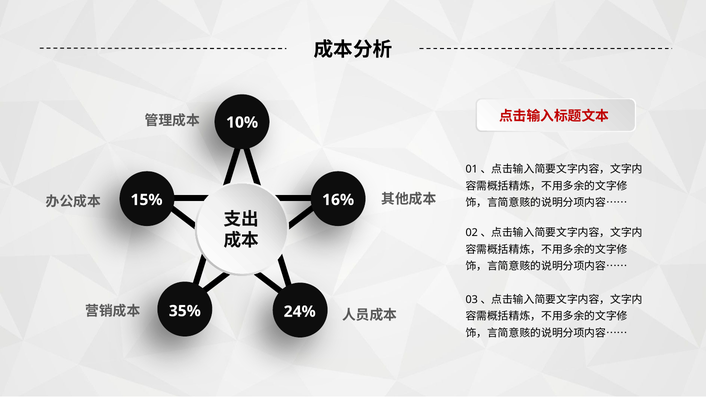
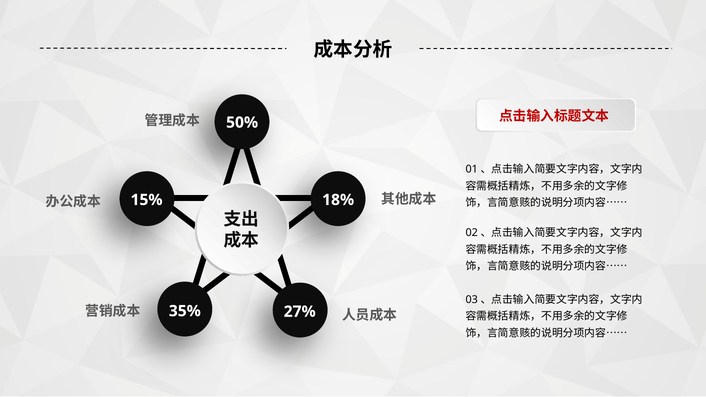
10%: 10% -> 50% (242, 123)
16%: 16% -> 18% (338, 200)
24%: 24% -> 27% (300, 312)
